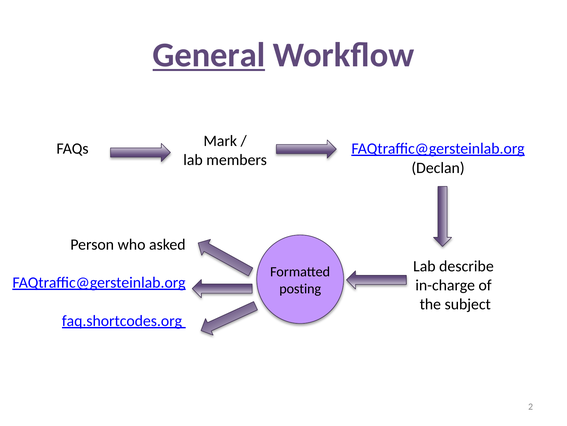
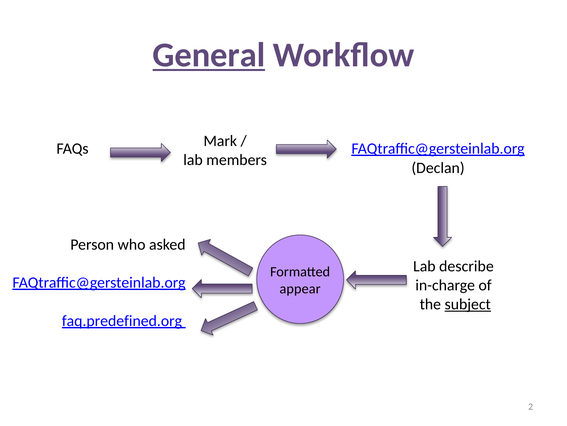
posting: posting -> appear (300, 288)
subject underline: none -> present (468, 304)
faq.shortcodes.org: faq.shortcodes.org -> faq.predefined.org (122, 320)
